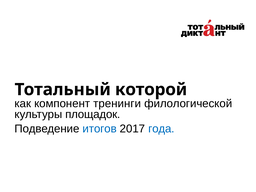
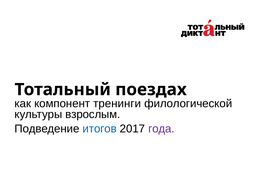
которой: которой -> поездах (151, 90)
площадок: площадок -> взрослым (93, 114)
года colour: blue -> purple (161, 129)
